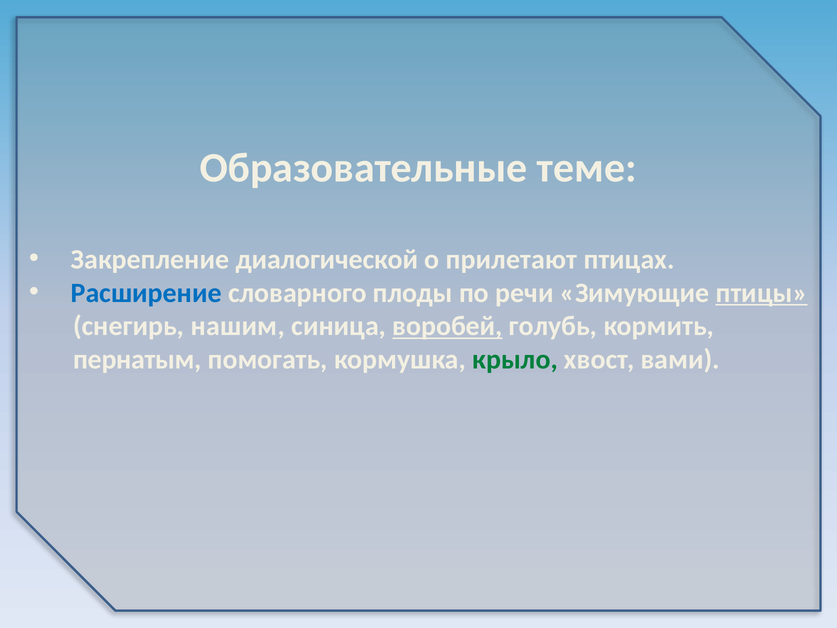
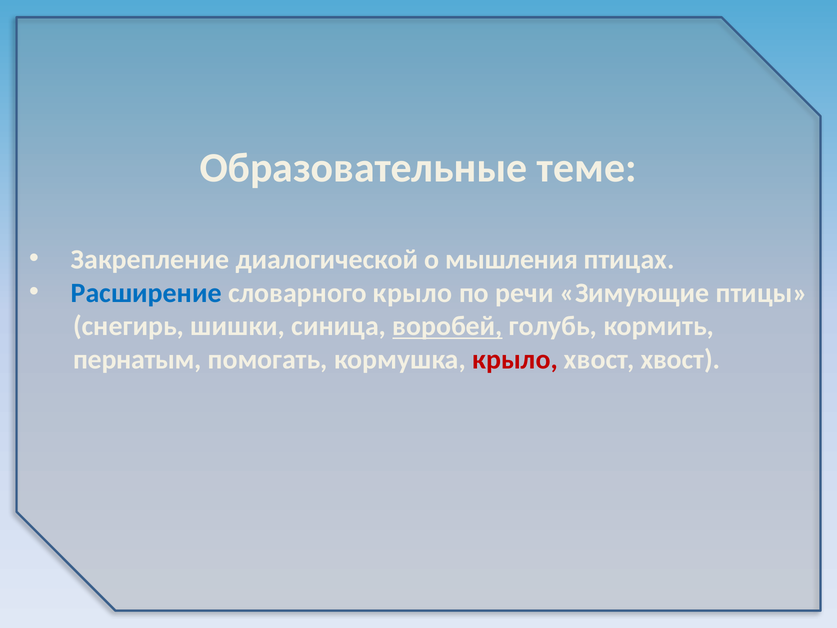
прилетают: прилетают -> мышления (512, 259)
словарного плоды: плоды -> крыло (413, 293)
птицы underline: present -> none (762, 293)
нашим: нашим -> шишки (238, 326)
крыло colour: green -> red (515, 360)
хвост вами: вами -> хвост (680, 360)
